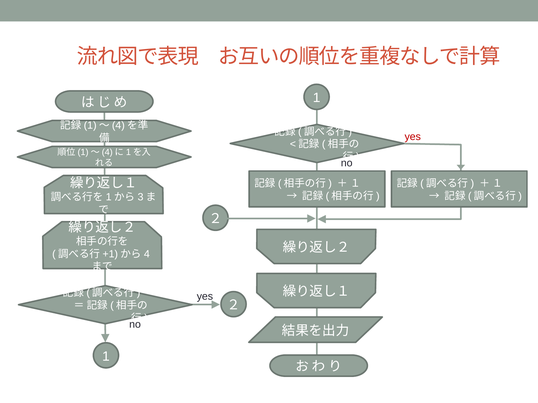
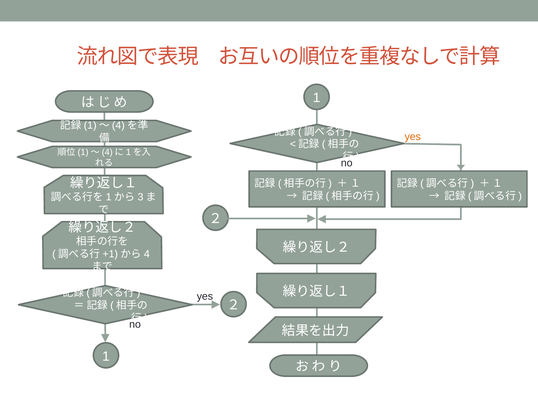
yes colour: red -> orange (413, 137)
